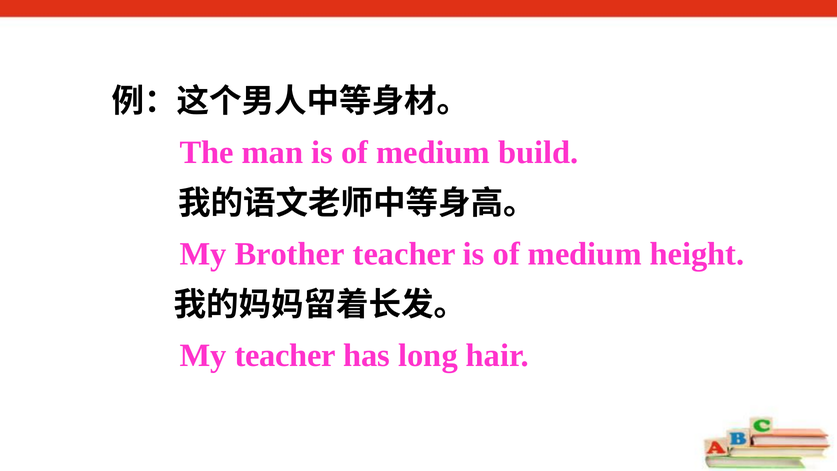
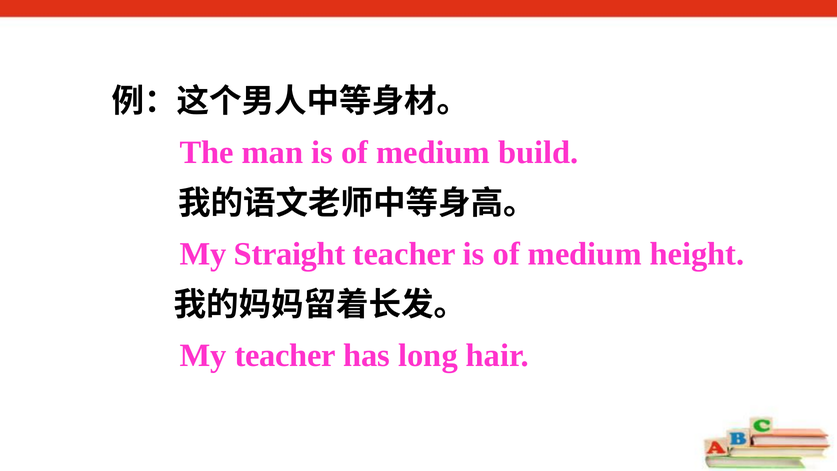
Brother: Brother -> Straight (290, 254)
